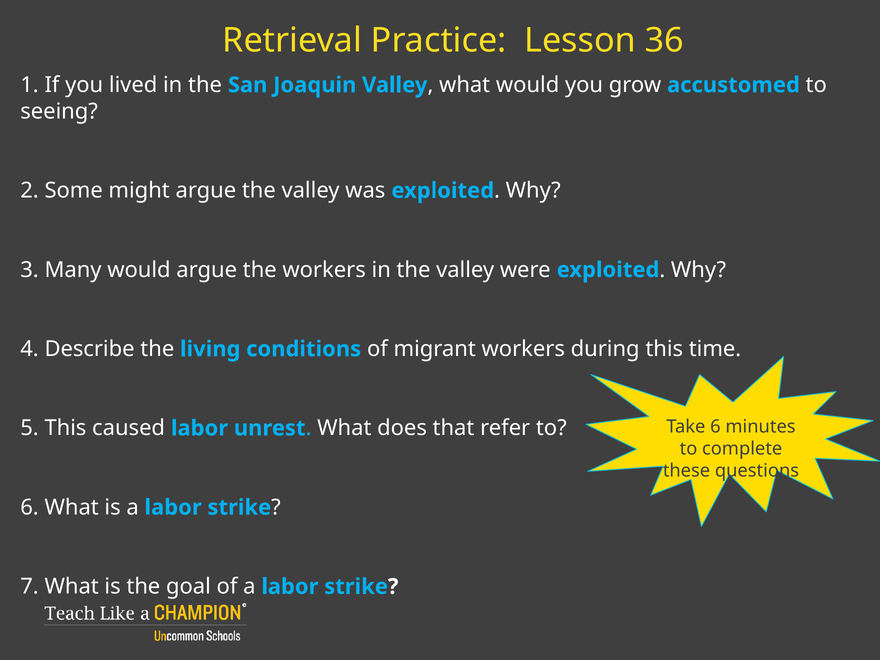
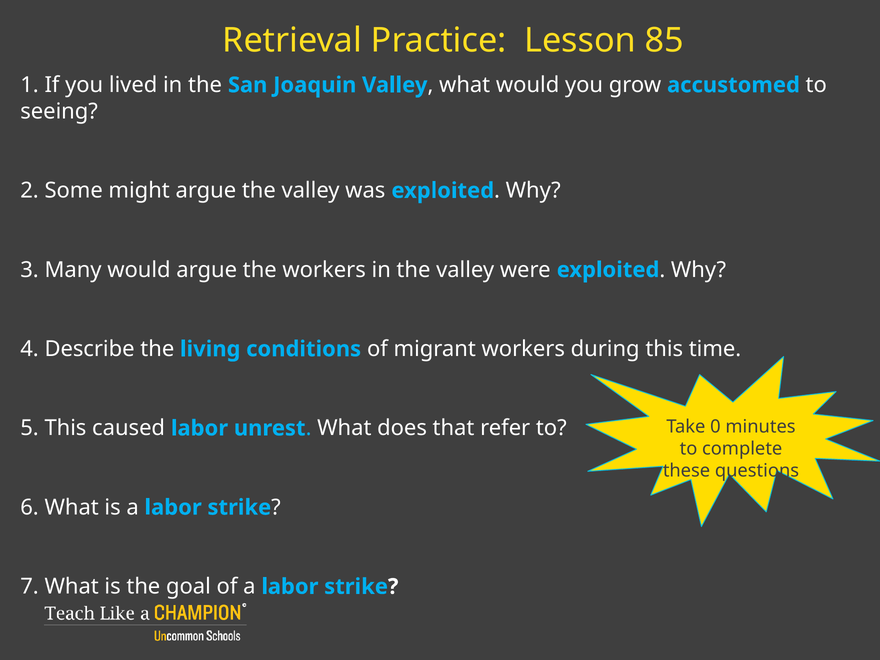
36: 36 -> 85 (664, 40)
Take 6: 6 -> 0 (715, 427)
